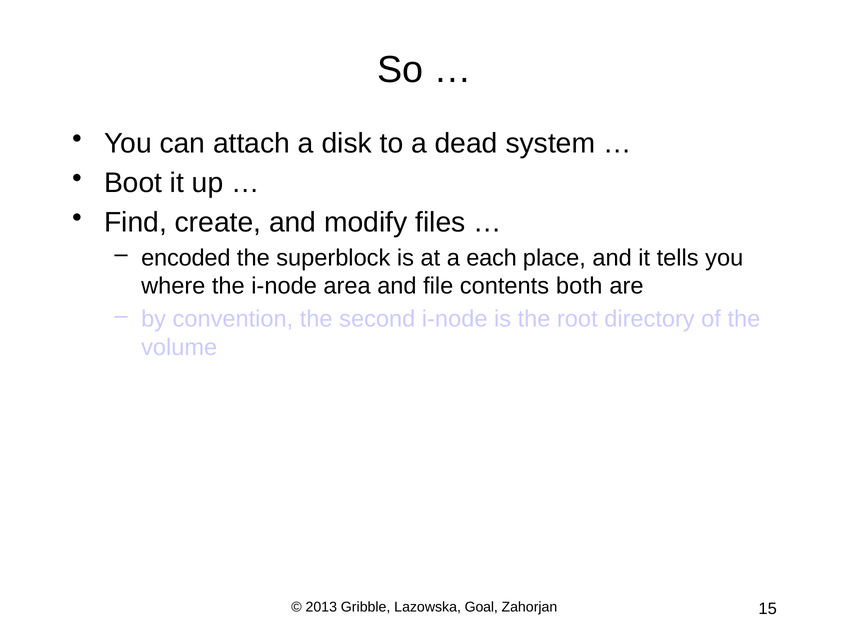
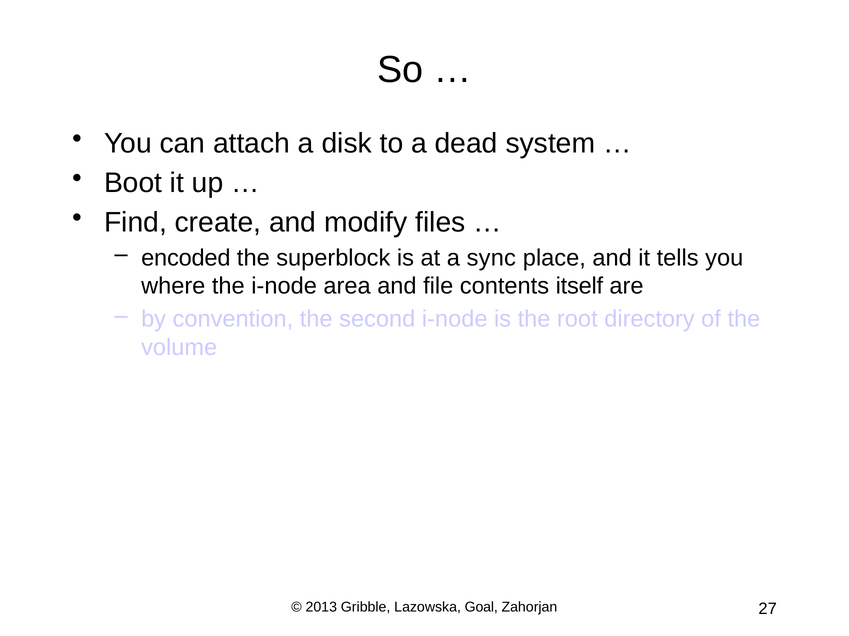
each: each -> sync (491, 258)
both: both -> itself (579, 287)
15: 15 -> 27 (768, 610)
